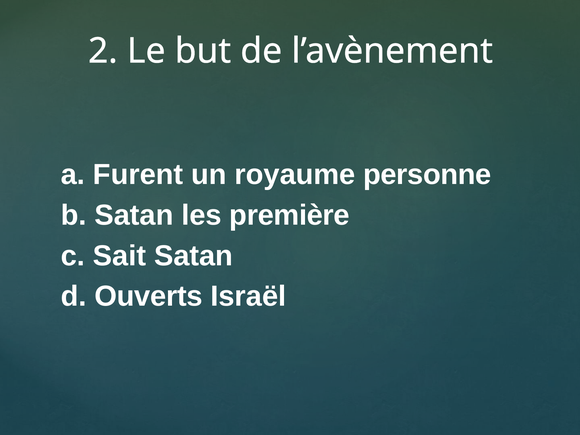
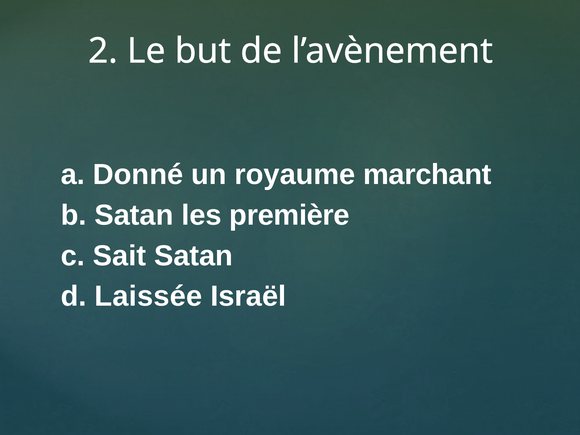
Furent: Furent -> Donné (138, 175)
personne: personne -> marchant (427, 175)
Ouverts: Ouverts -> Laissée (148, 296)
